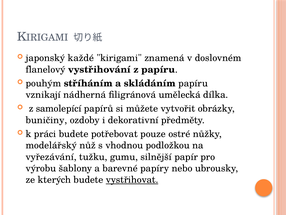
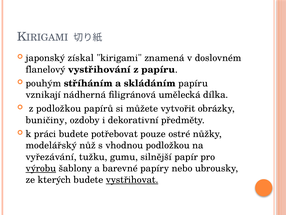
každé: každé -> získal (81, 58)
z samolepící: samolepící -> podložkou (59, 108)
výrobu underline: none -> present (41, 168)
